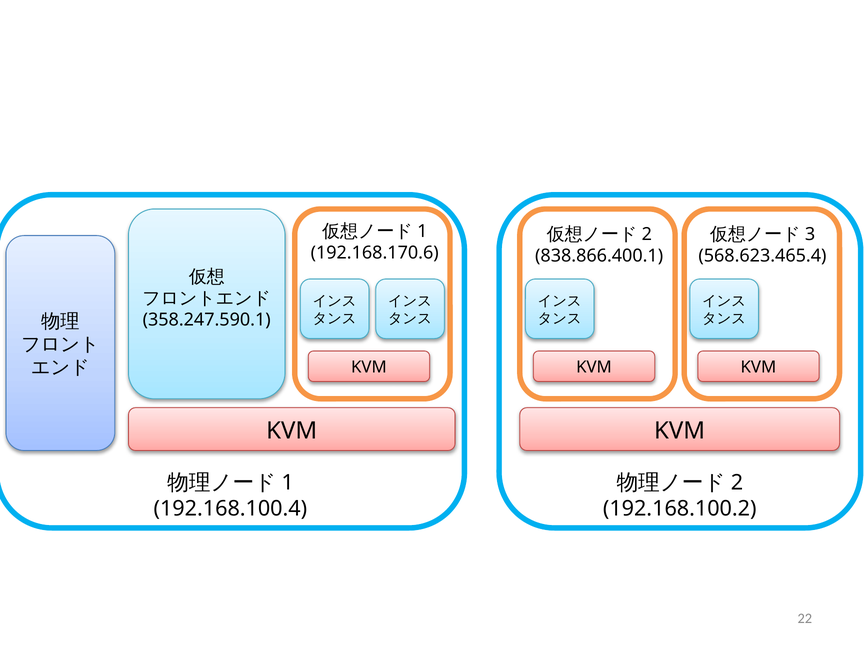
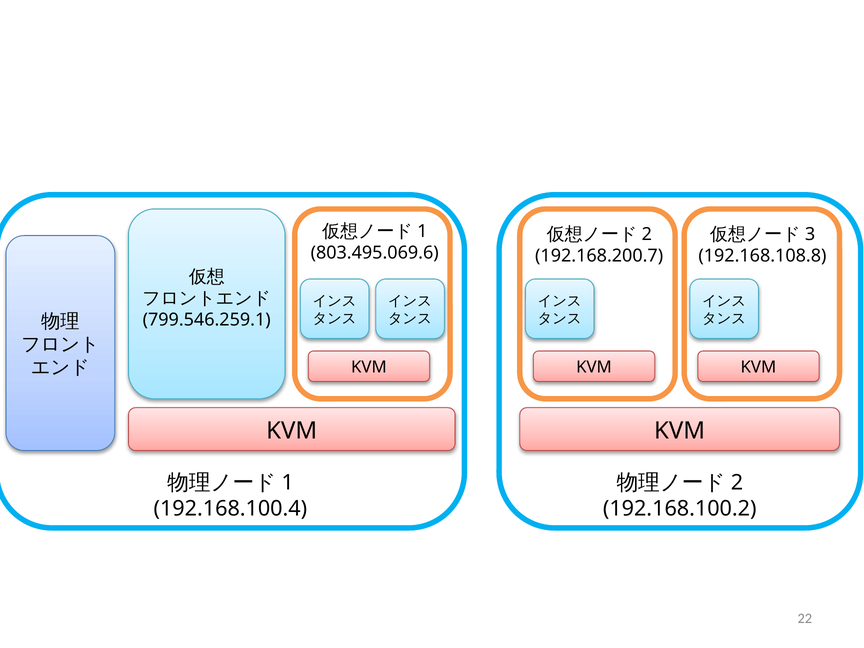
192.168.170.6: 192.168.170.6 -> 803.495.069.6 (375, 253)
838.866.400.1: 838.866.400.1 -> 192.168.200.7 (599, 256)
568.623.465.4: 568.623.465.4 -> 192.168.108.8 (762, 256)
358.247.590.1: 358.247.590.1 -> 799.546.259.1 (207, 320)
